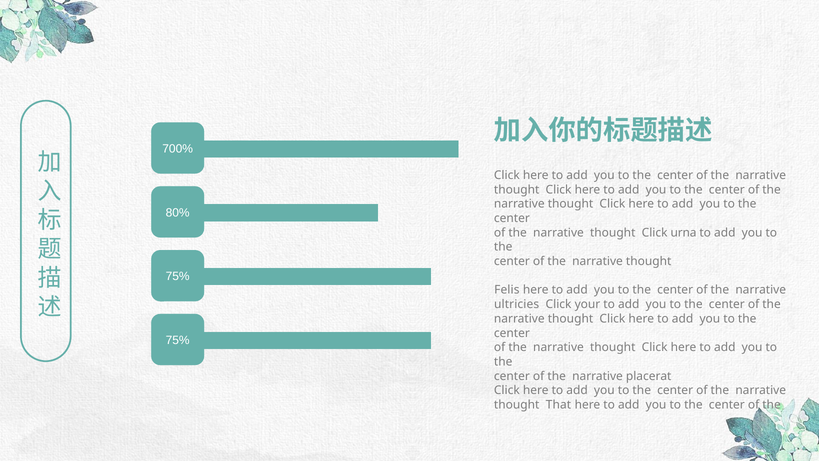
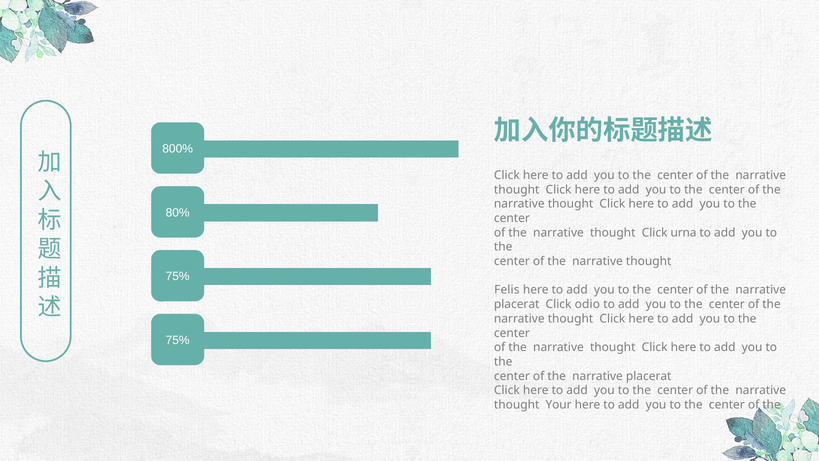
700%: 700% -> 800% (178, 149)
ultricies: ultricies -> placerat (517, 304)
your: your -> odio (587, 304)
That: That -> Your (559, 405)
